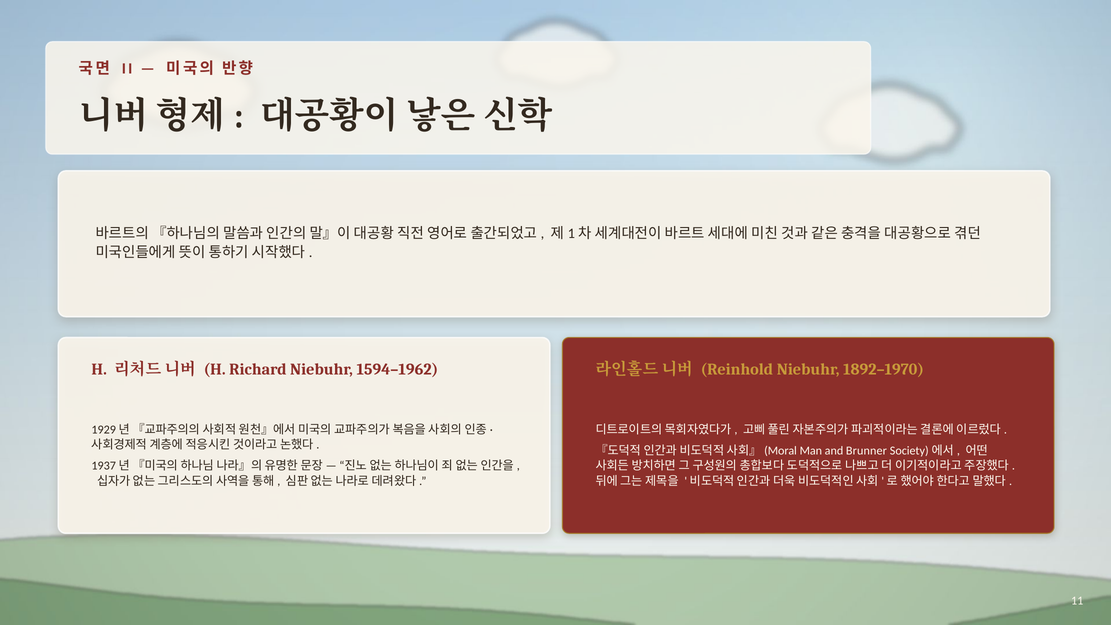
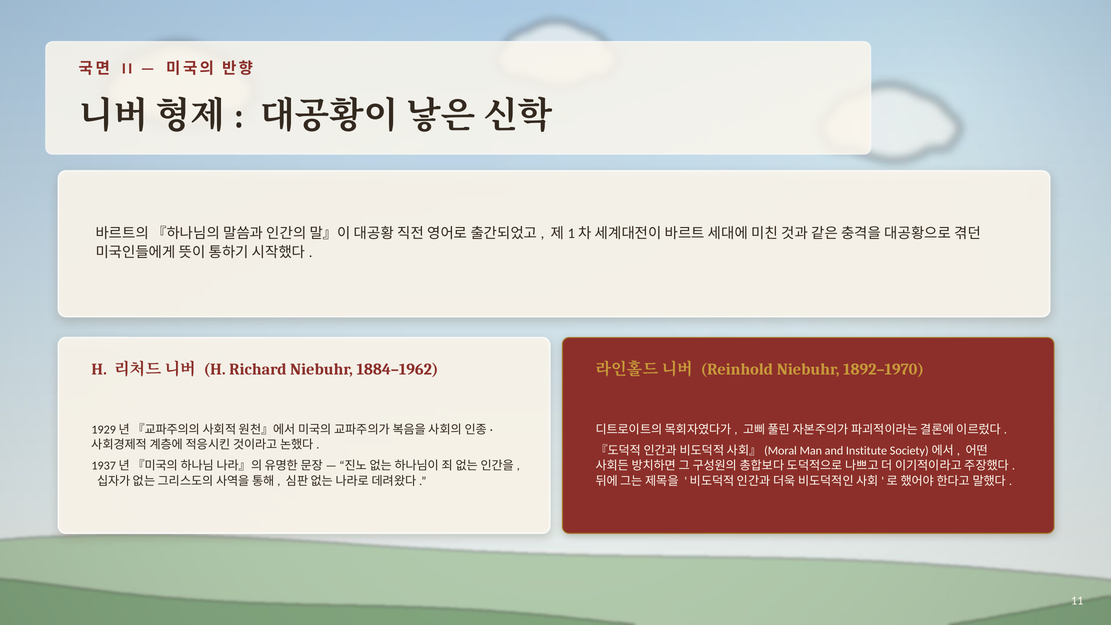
1594–1962: 1594–1962 -> 1884–1962 (398, 369)
Brunner: Brunner -> Institute (867, 451)
